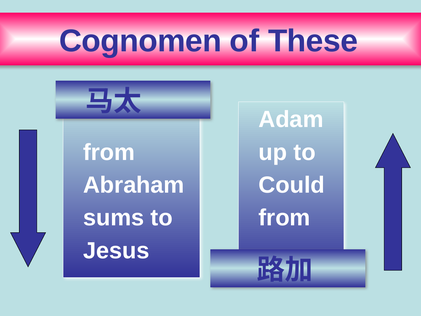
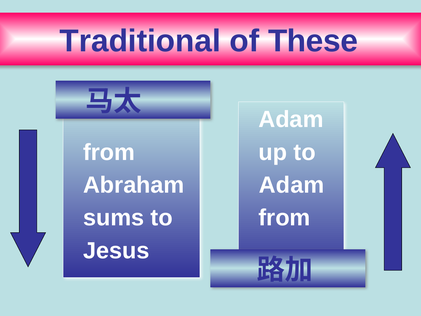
Cognomen: Cognomen -> Traditional (140, 41)
Could: Could -> Adam (292, 185)
